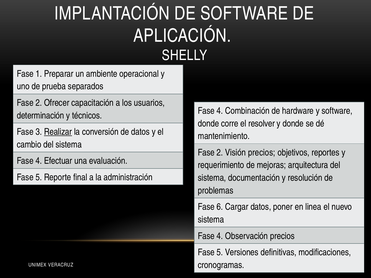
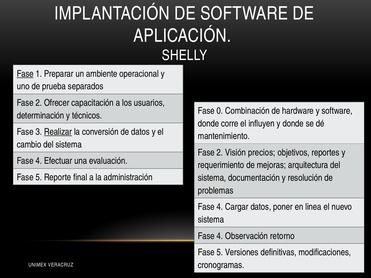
Fase underline: none -> present (25, 74)
4: 4 -> 0 (220, 111)
resolver: resolver -> influyen (262, 124)
6: 6 -> 4 (220, 207)
Observación precios: precios -> retorno (282, 236)
